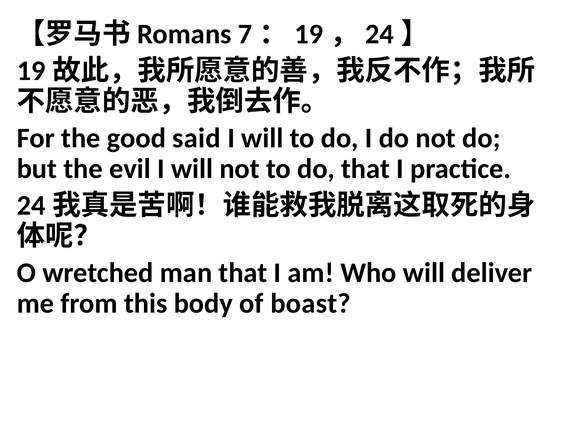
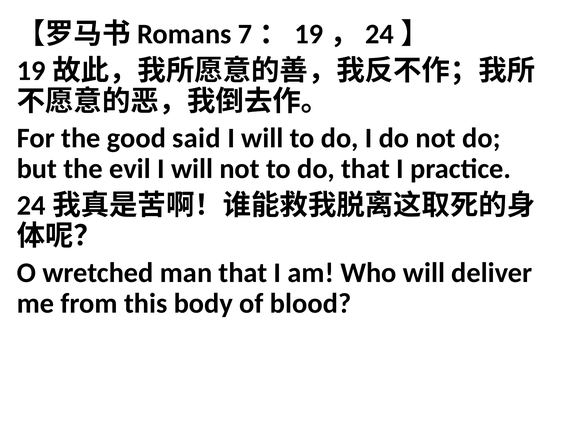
boast: boast -> blood (311, 303)
